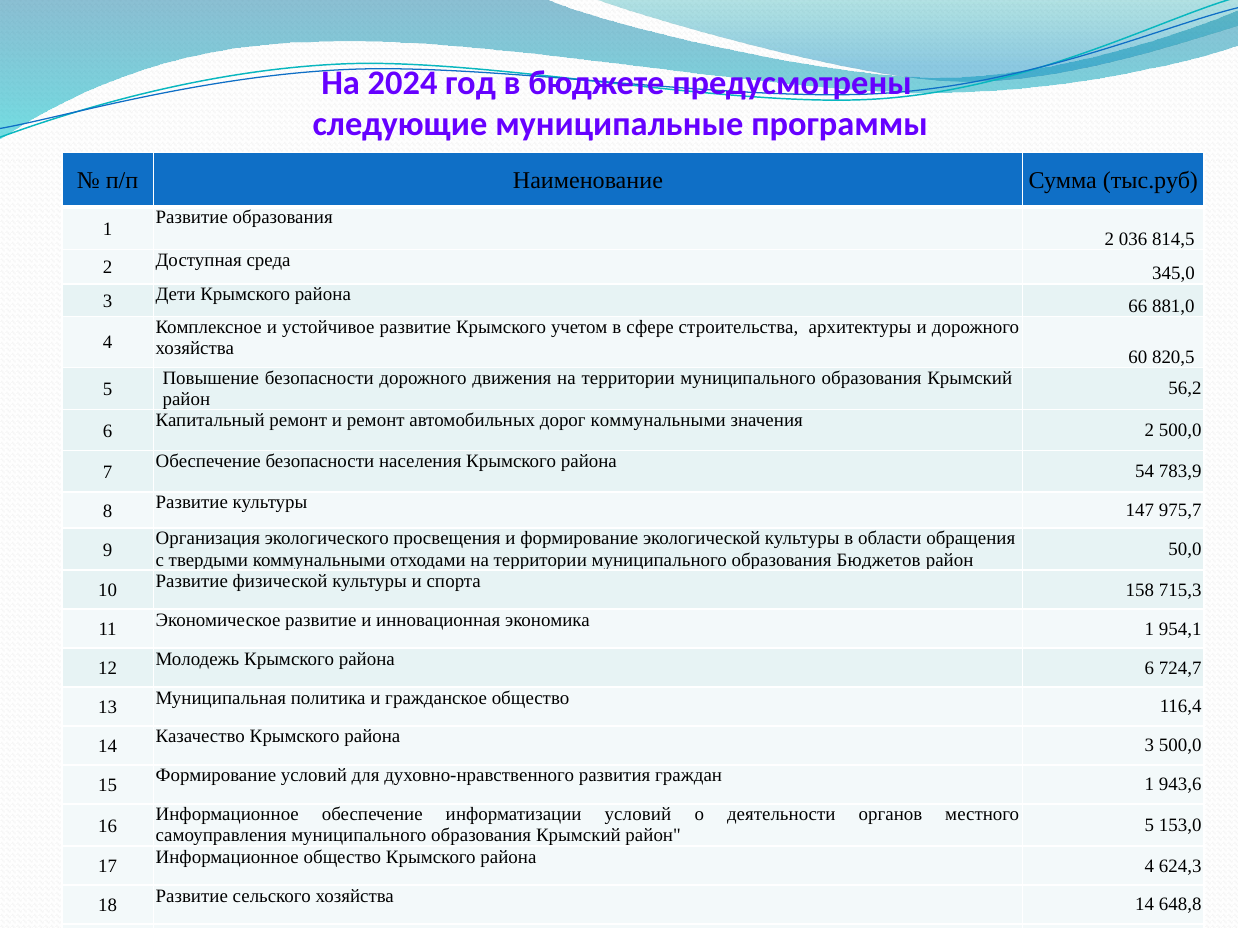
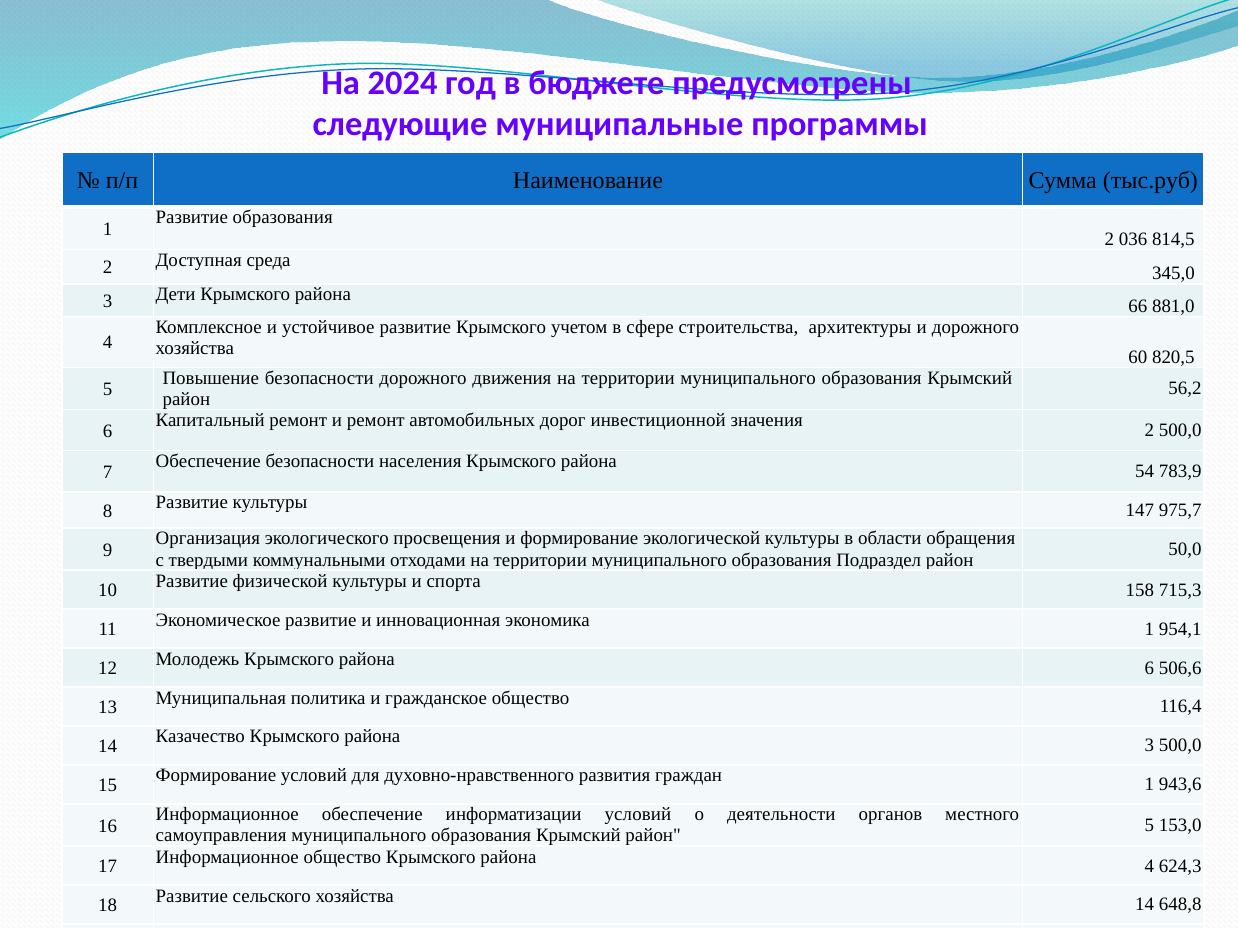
дорог коммунальными: коммунальными -> инвестиционной (658, 420)
Бюджетов: Бюджетов -> Подраздел (879, 560)
724,7: 724,7 -> 506,6 (1180, 668)
